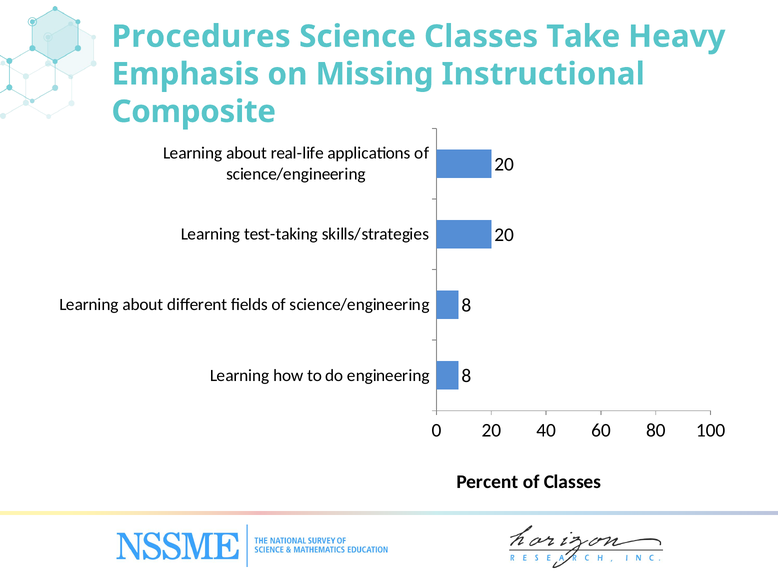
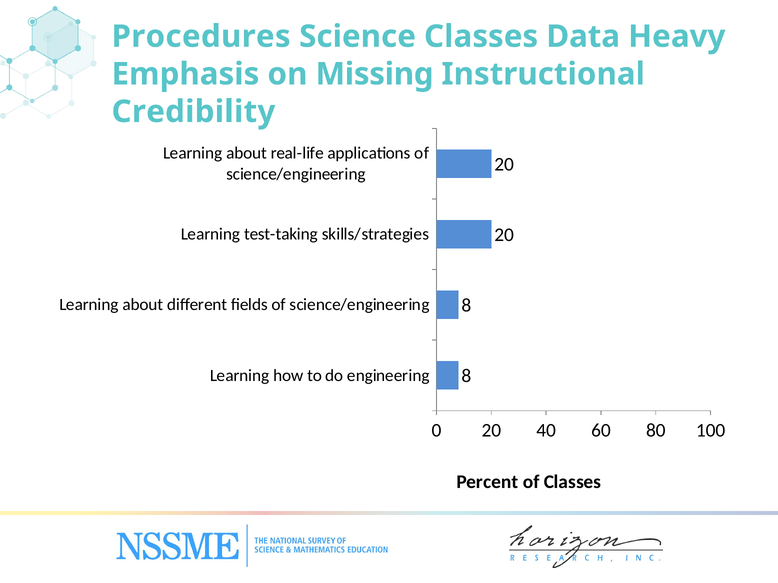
Take: Take -> Data (583, 37)
Composite: Composite -> Credibility (193, 112)
